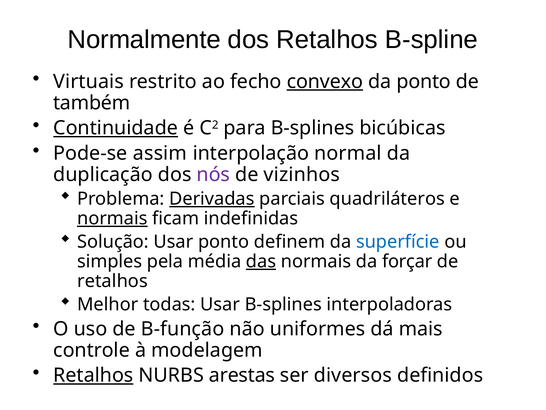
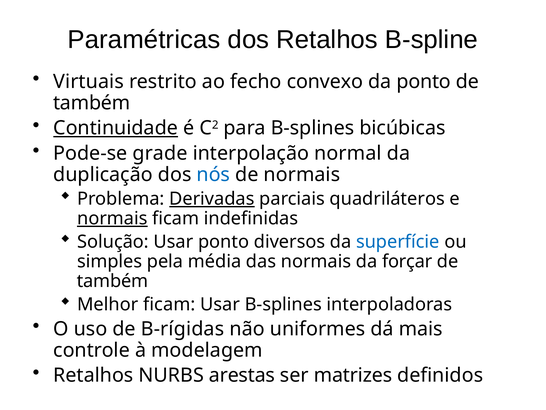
Normalmente: Normalmente -> Paramétricas (144, 40)
convexo underline: present -> none (325, 81)
assim: assim -> grade (160, 153)
nós colour: purple -> blue (213, 174)
de vizinhos: vizinhos -> normais (302, 174)
definem: definem -> diversos (289, 242)
das underline: present -> none (261, 261)
retalhos: retalhos -> também (113, 281)
Melhor todas: todas -> ficam (169, 304)
B-função: B-função -> B-rígidas (183, 328)
Retalhos underline: present -> none (93, 375)
diversos: diversos -> matrizes (353, 375)
